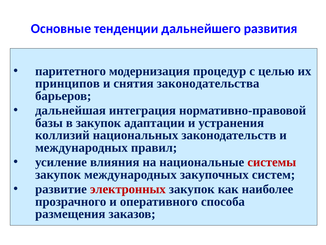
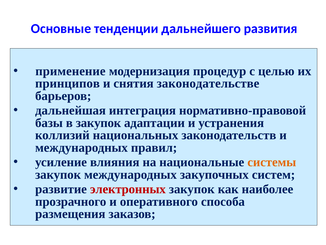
паритетного: паритетного -> применение (70, 71)
законодательства: законодательства -> законодательстве (208, 83)
системы colour: red -> orange (272, 162)
